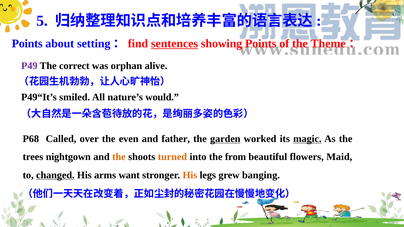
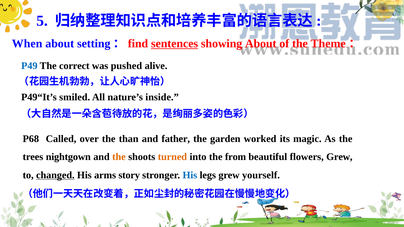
Points: Points -> When (27, 44)
showing Points: Points -> About (261, 44)
P49 colour: purple -> blue (29, 66)
orphan: orphan -> pushed (126, 66)
would: would -> inside (162, 97)
even: even -> than (129, 139)
garden underline: present -> none (225, 139)
magic underline: present -> none (307, 139)
flowers Maid: Maid -> Grew (339, 157)
want: want -> story (129, 175)
His colour: orange -> blue (190, 175)
banging: banging -> yourself (261, 175)
